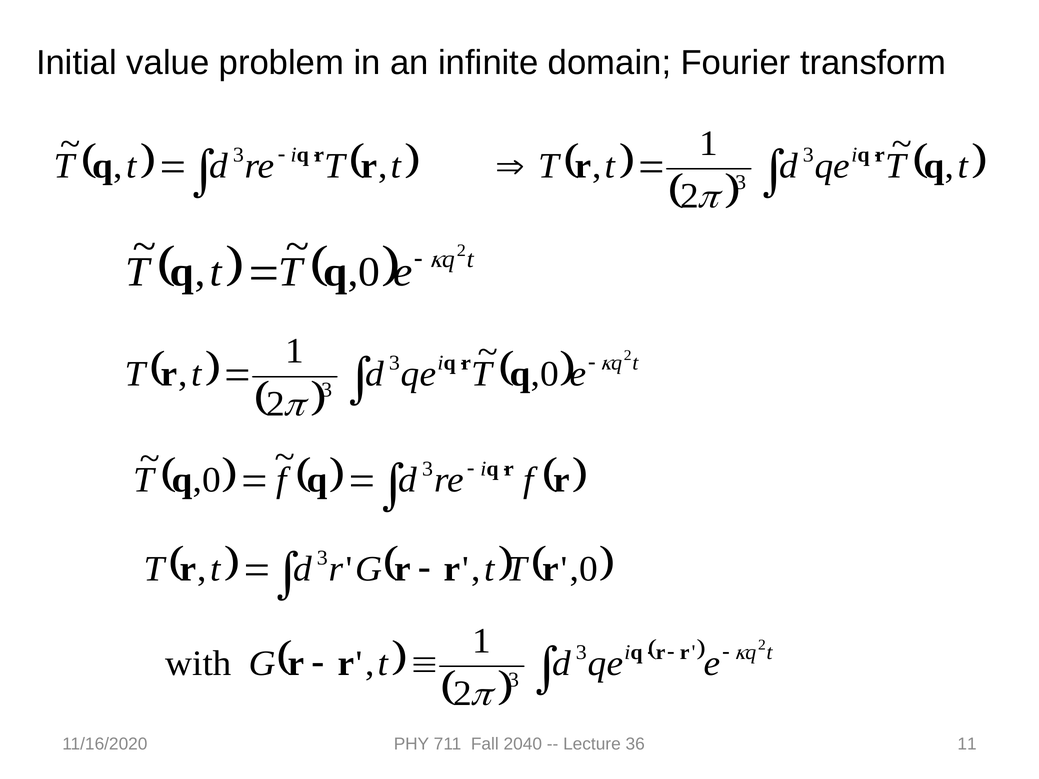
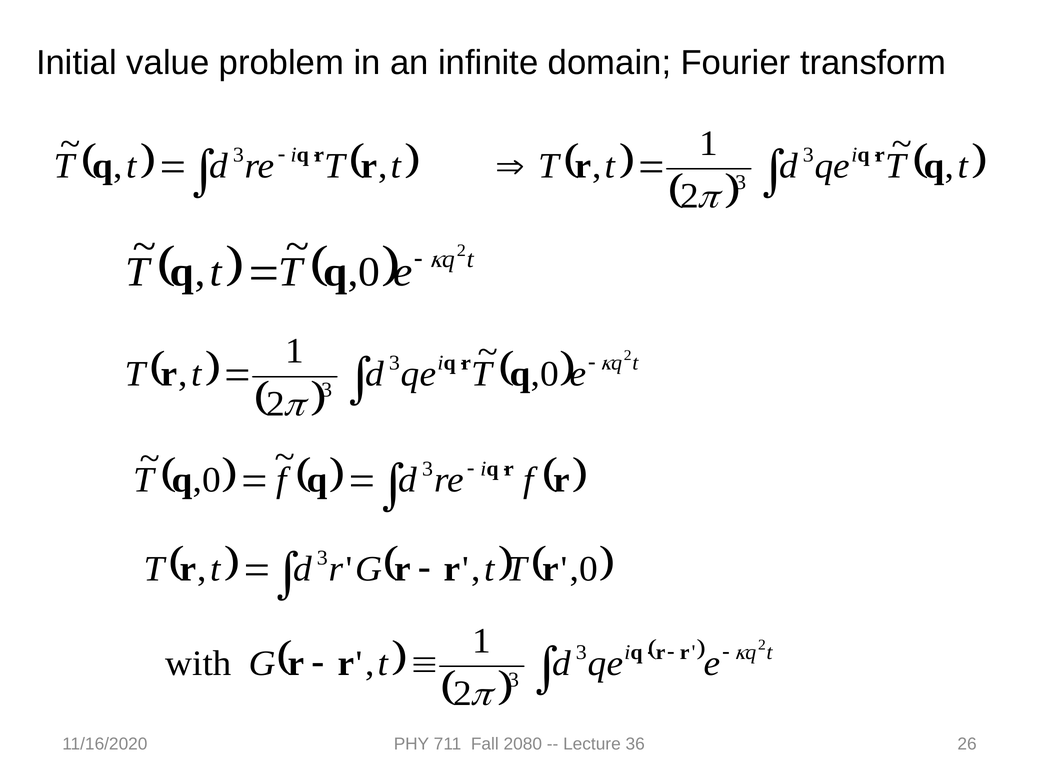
2040: 2040 -> 2080 (523, 744)
11: 11 -> 26 (967, 744)
